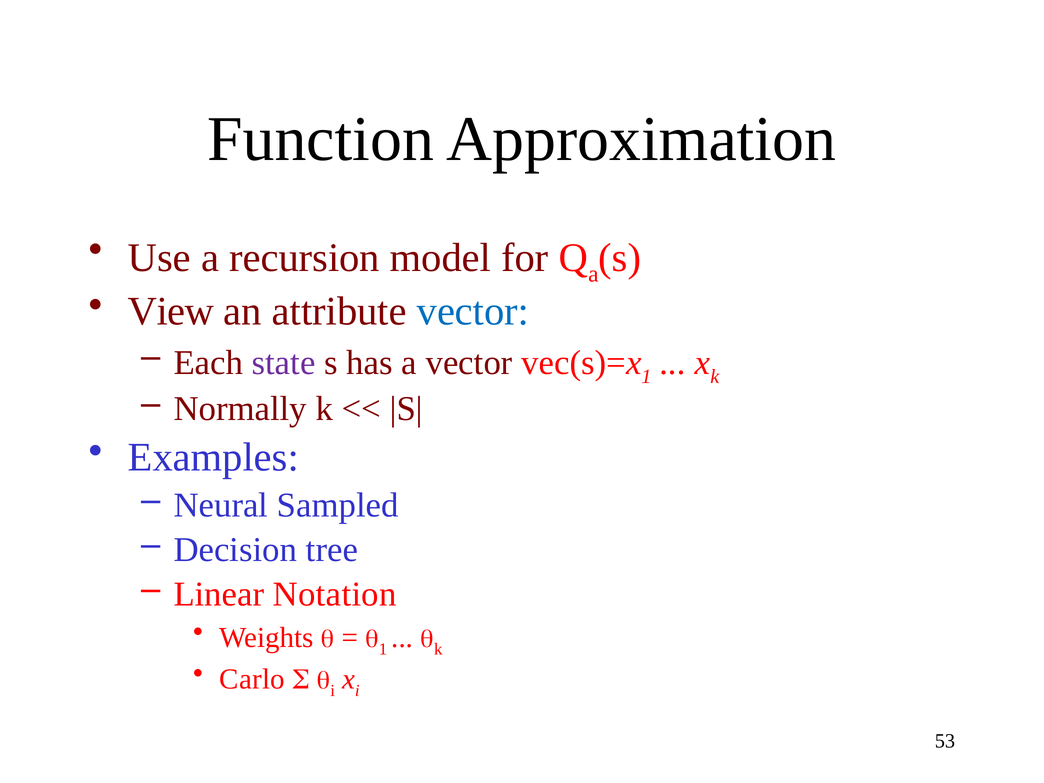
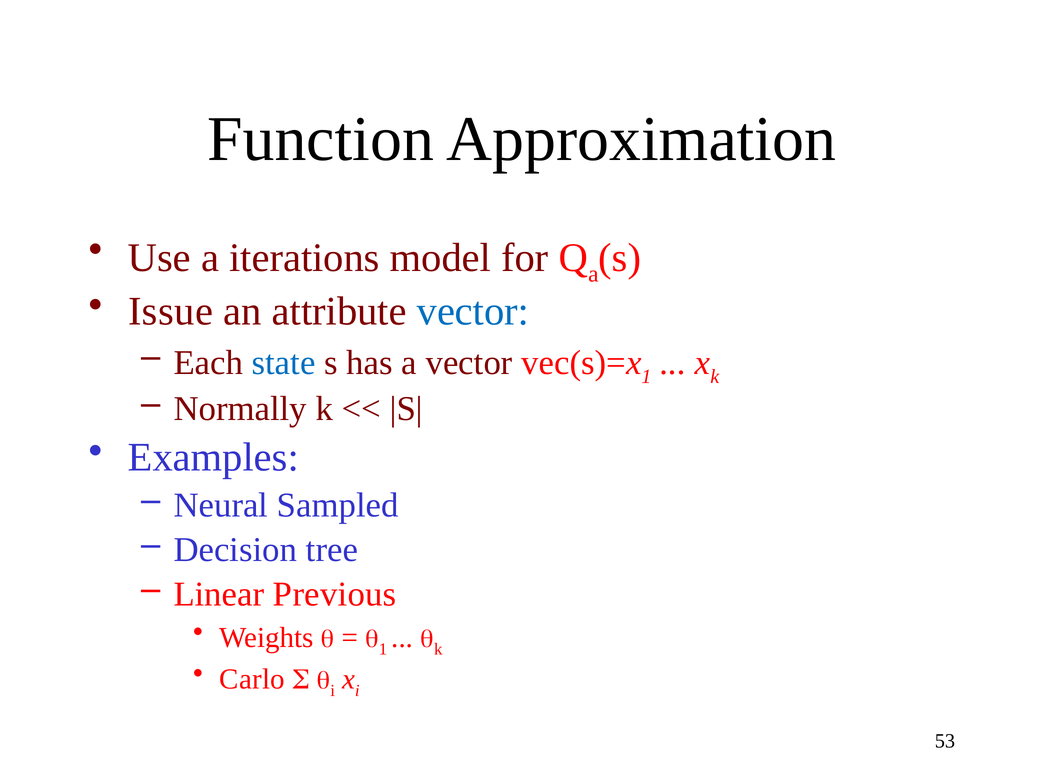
recursion: recursion -> iterations (304, 258)
View: View -> Issue (171, 311)
state colour: purple -> blue (284, 363)
Notation: Notation -> Previous (335, 594)
